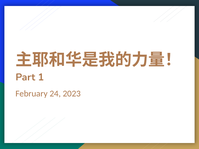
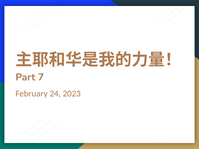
1: 1 -> 7 (41, 77)
